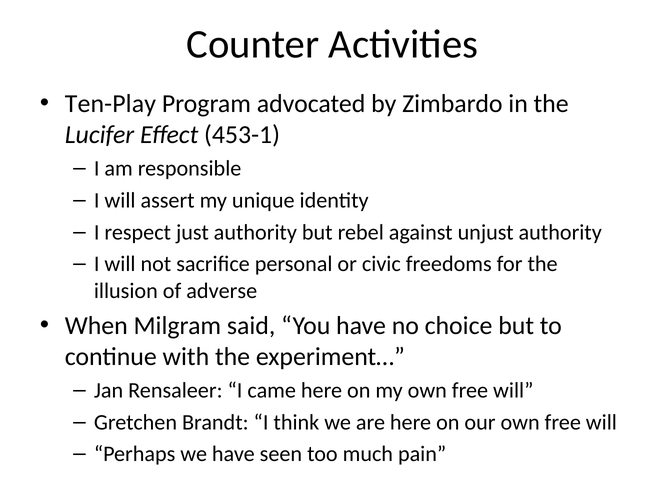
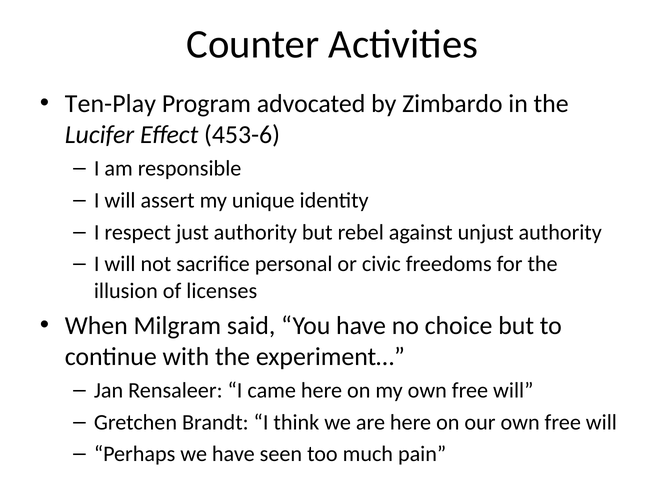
453-1: 453-1 -> 453-6 (242, 135)
adverse: adverse -> licenses (222, 291)
